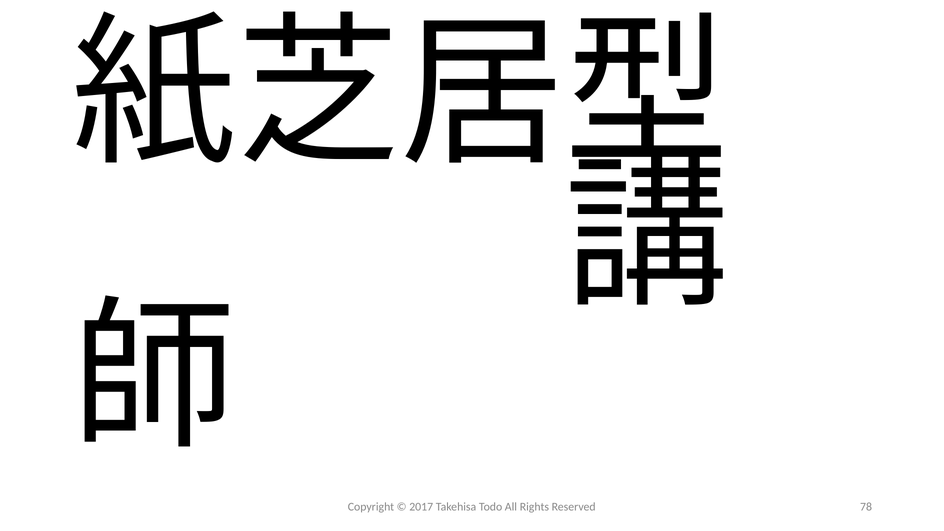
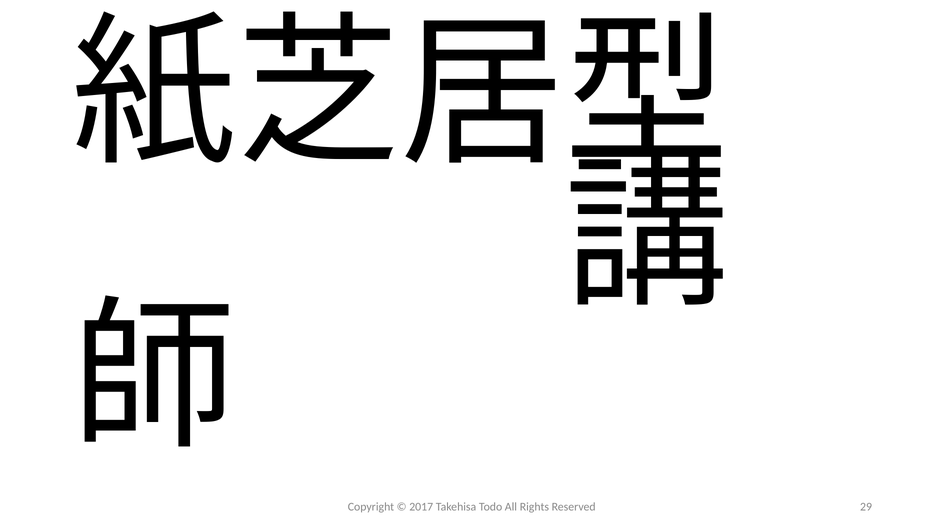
78: 78 -> 29 (866, 507)
